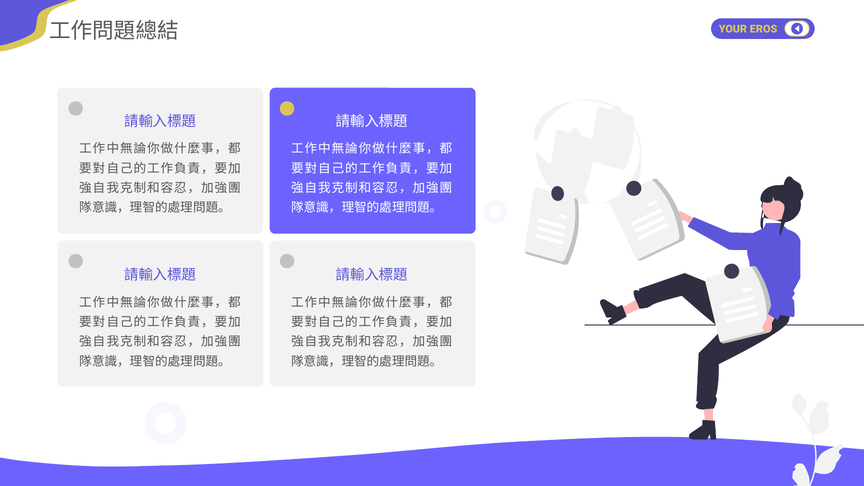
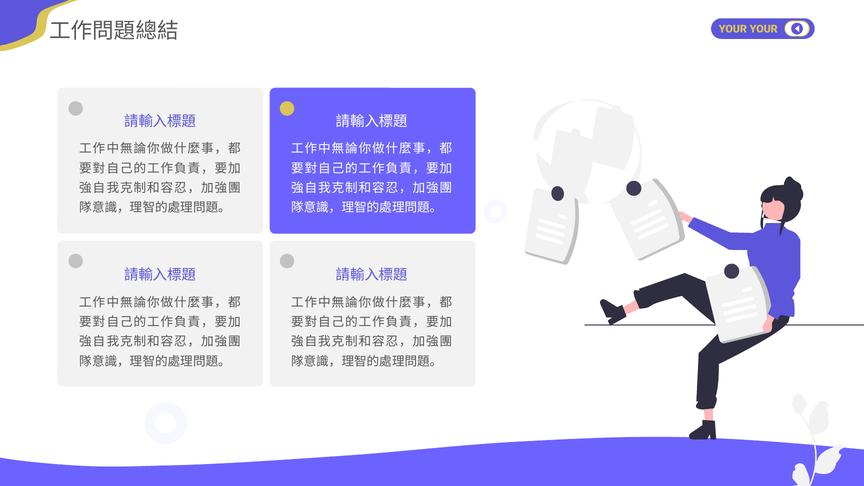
YOUR EROS: EROS -> YOUR (764, 29)
